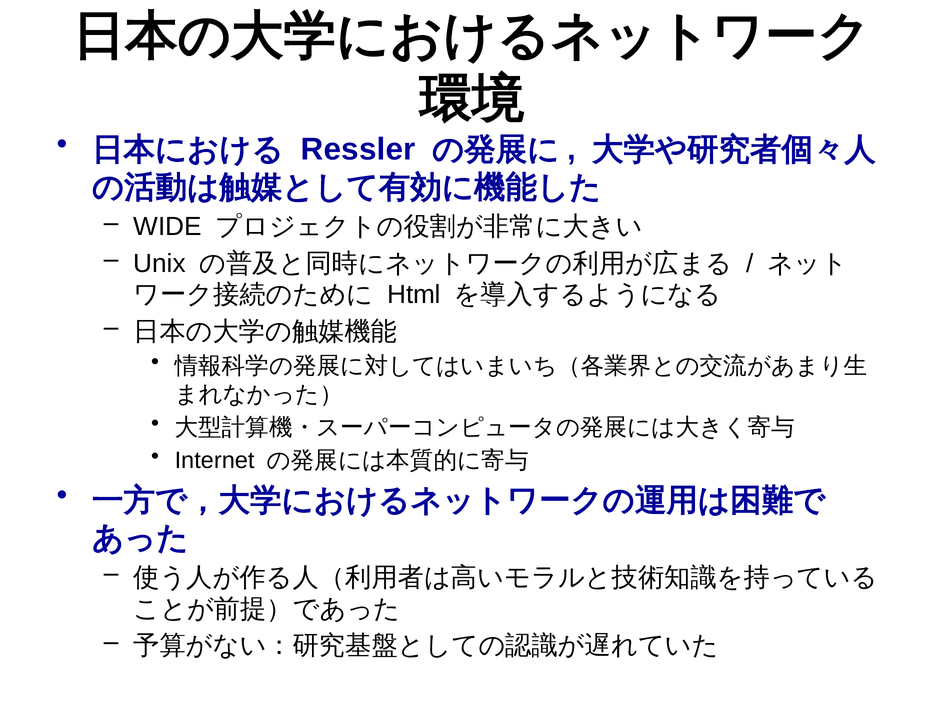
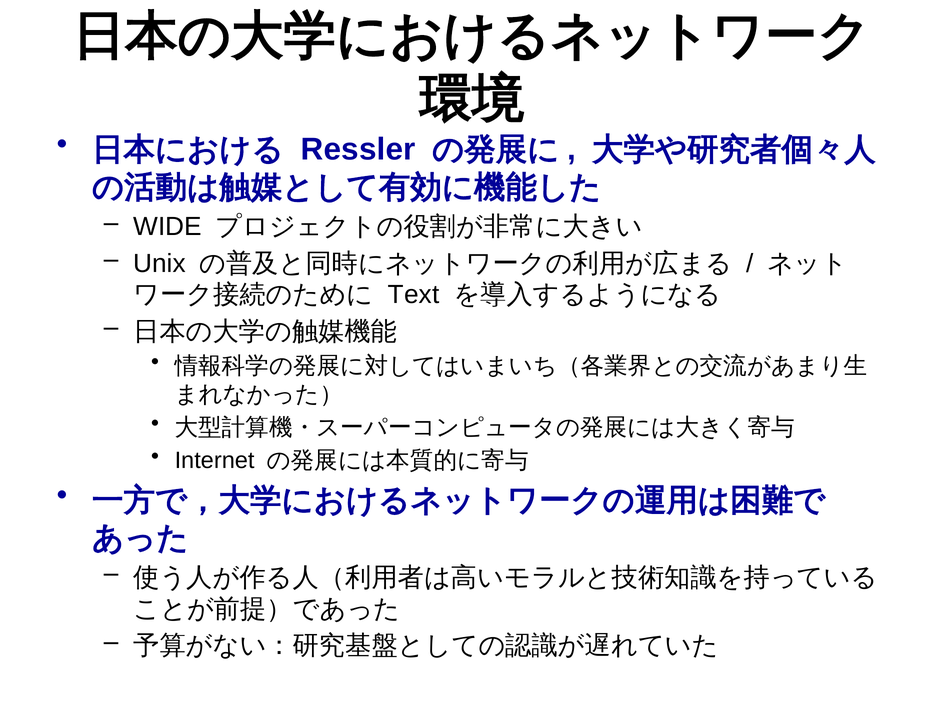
Html: Html -> Text (414, 295)
